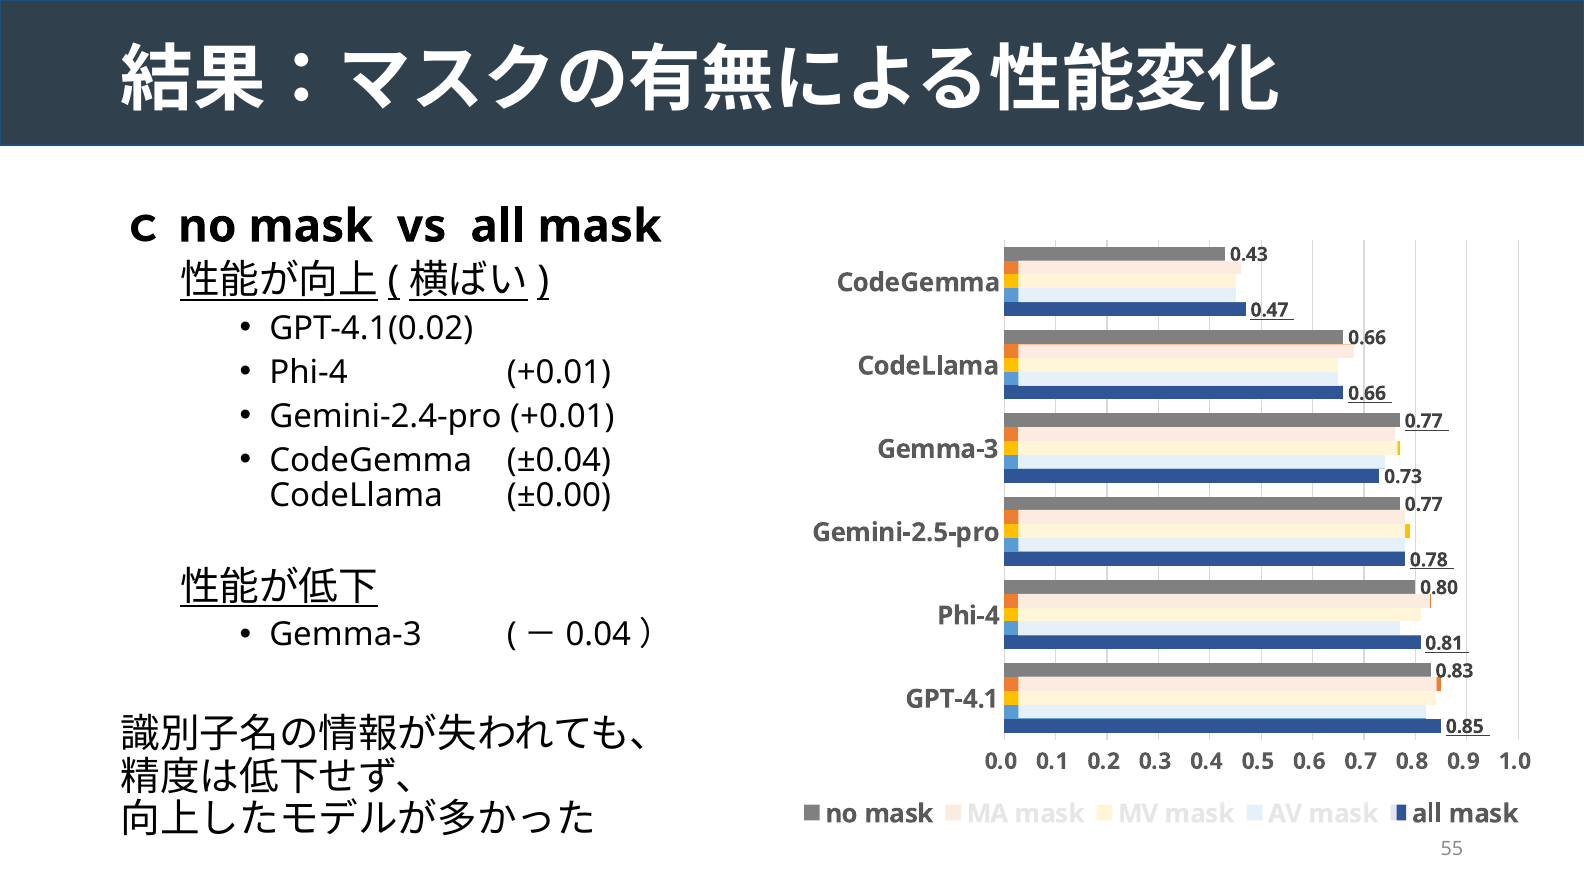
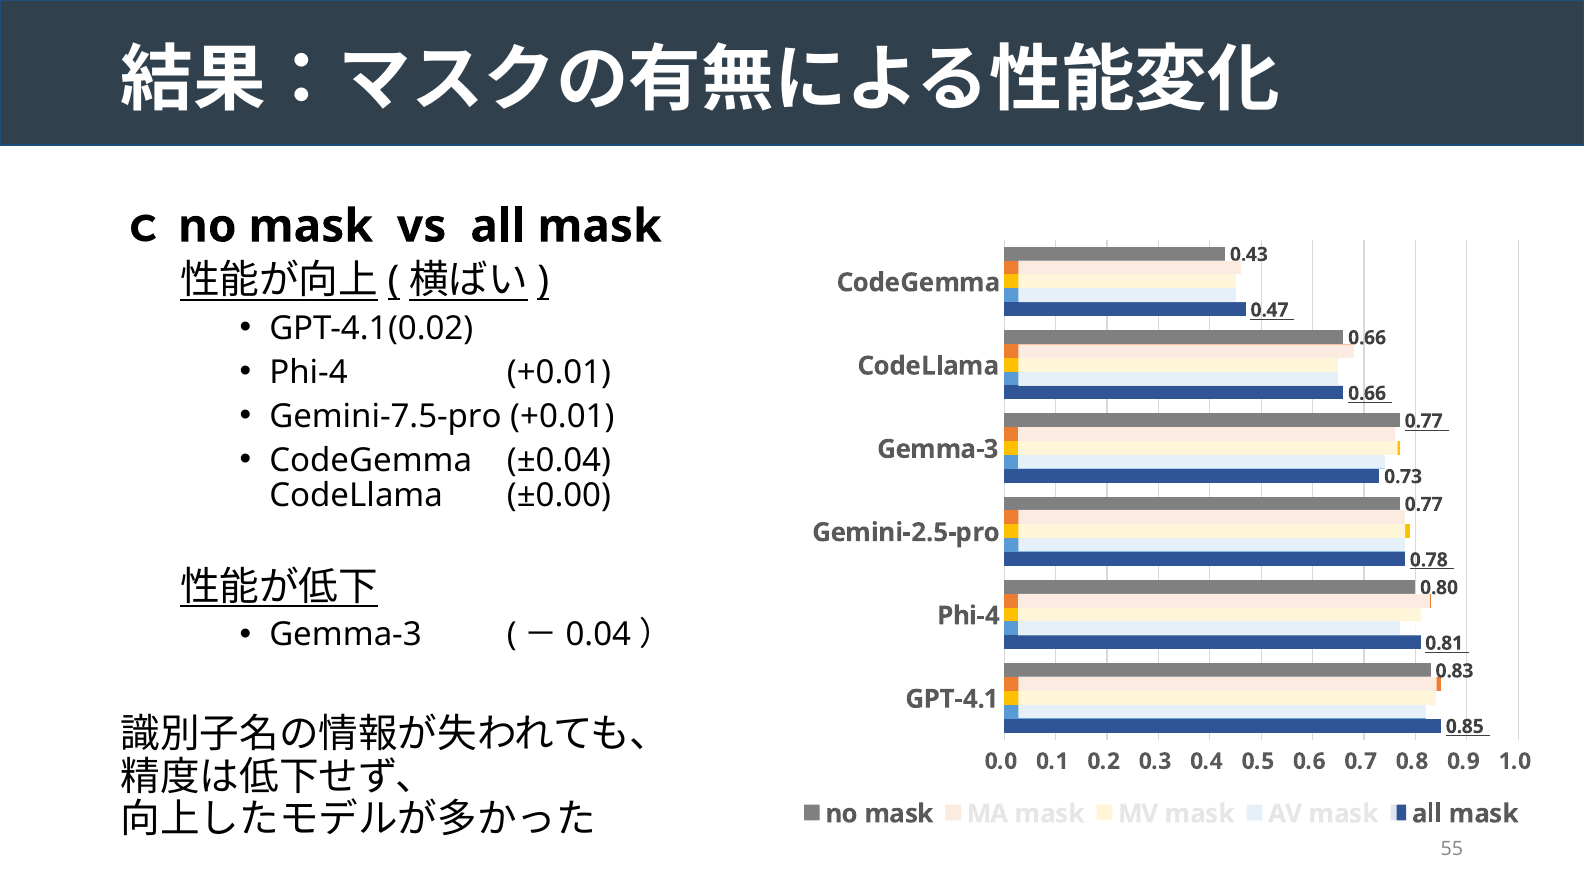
Gemini-2.4-pro: Gemini-2.4-pro -> Gemini-7.5-pro (385, 416)
